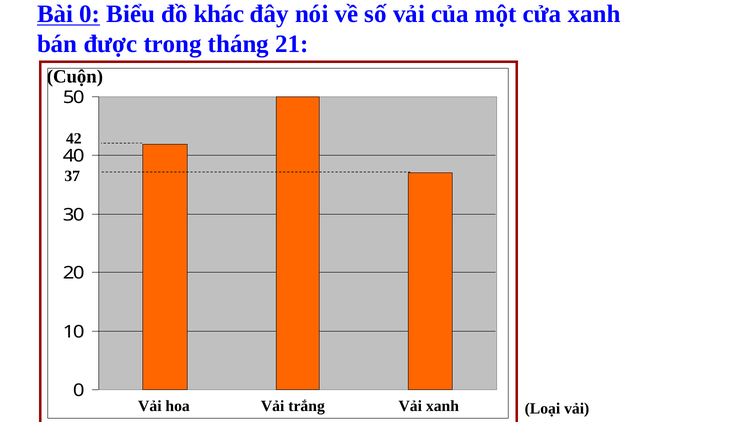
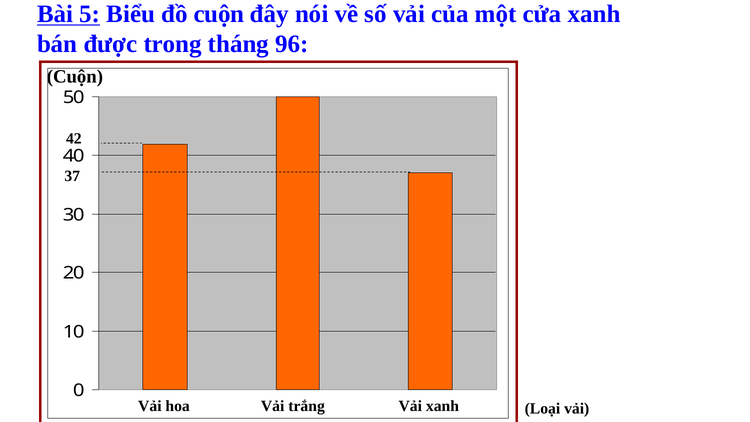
Bài 0: 0 -> 5 (90, 14)
đồ khác: khác -> cuộn (219, 14)
21: 21 -> 96 (292, 44)
